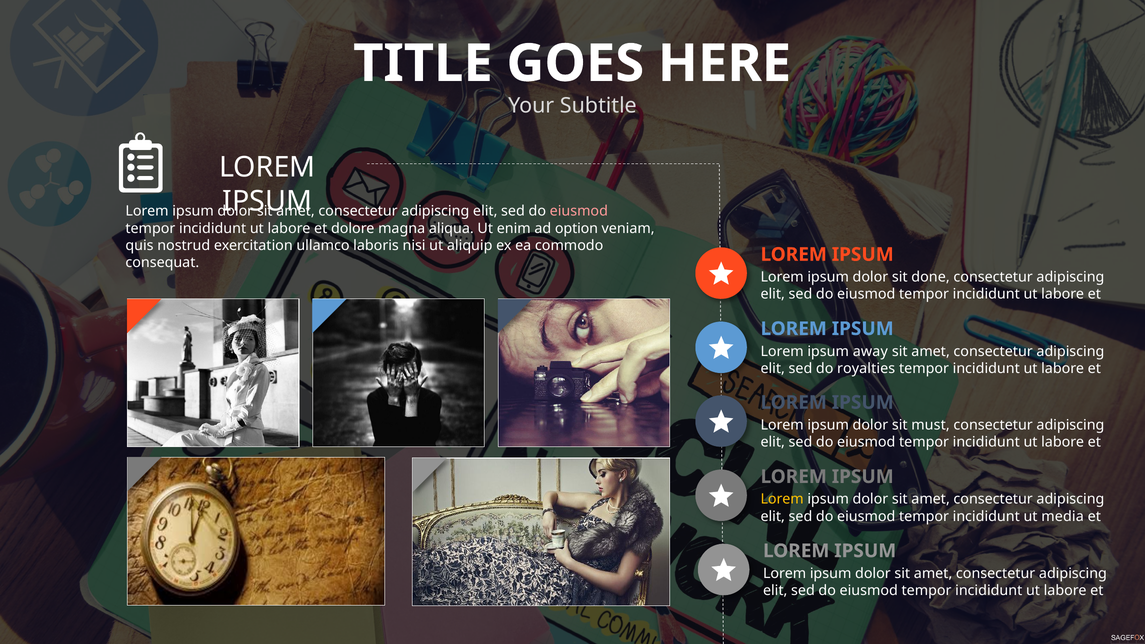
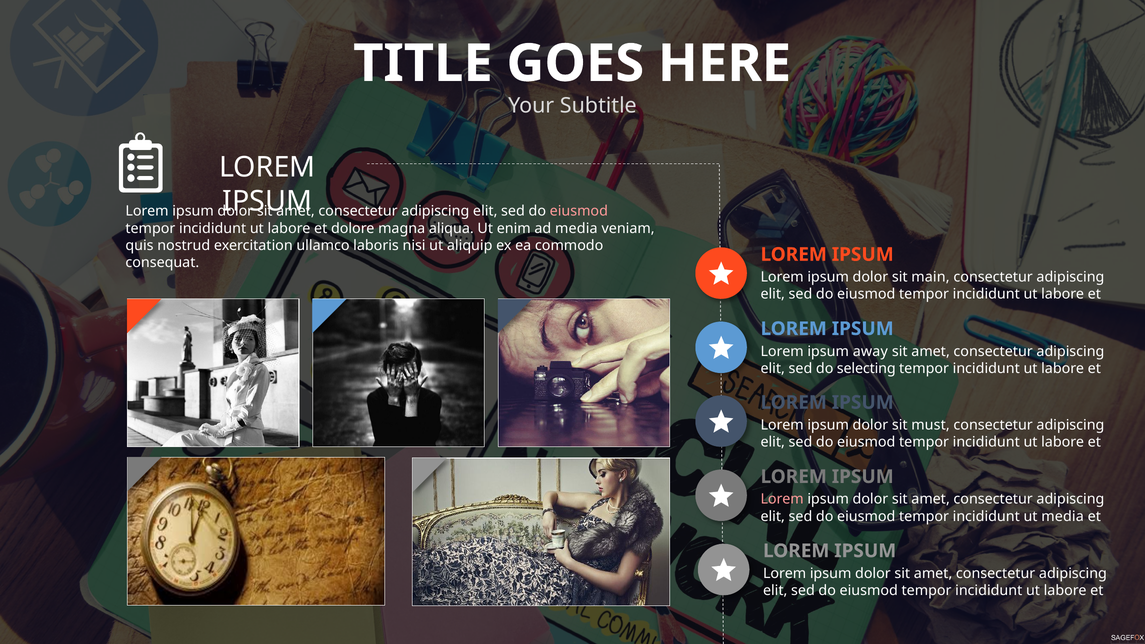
ad option: option -> media (576, 228)
done: done -> main (930, 277)
royalties: royalties -> selecting (866, 368)
Lorem colour: yellow -> pink (782, 499)
